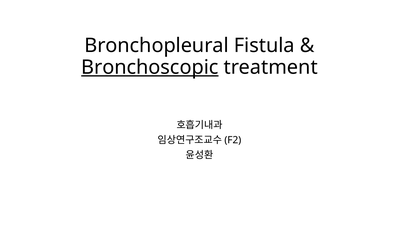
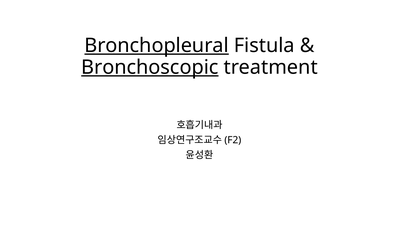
Bronchopleural underline: none -> present (157, 46)
